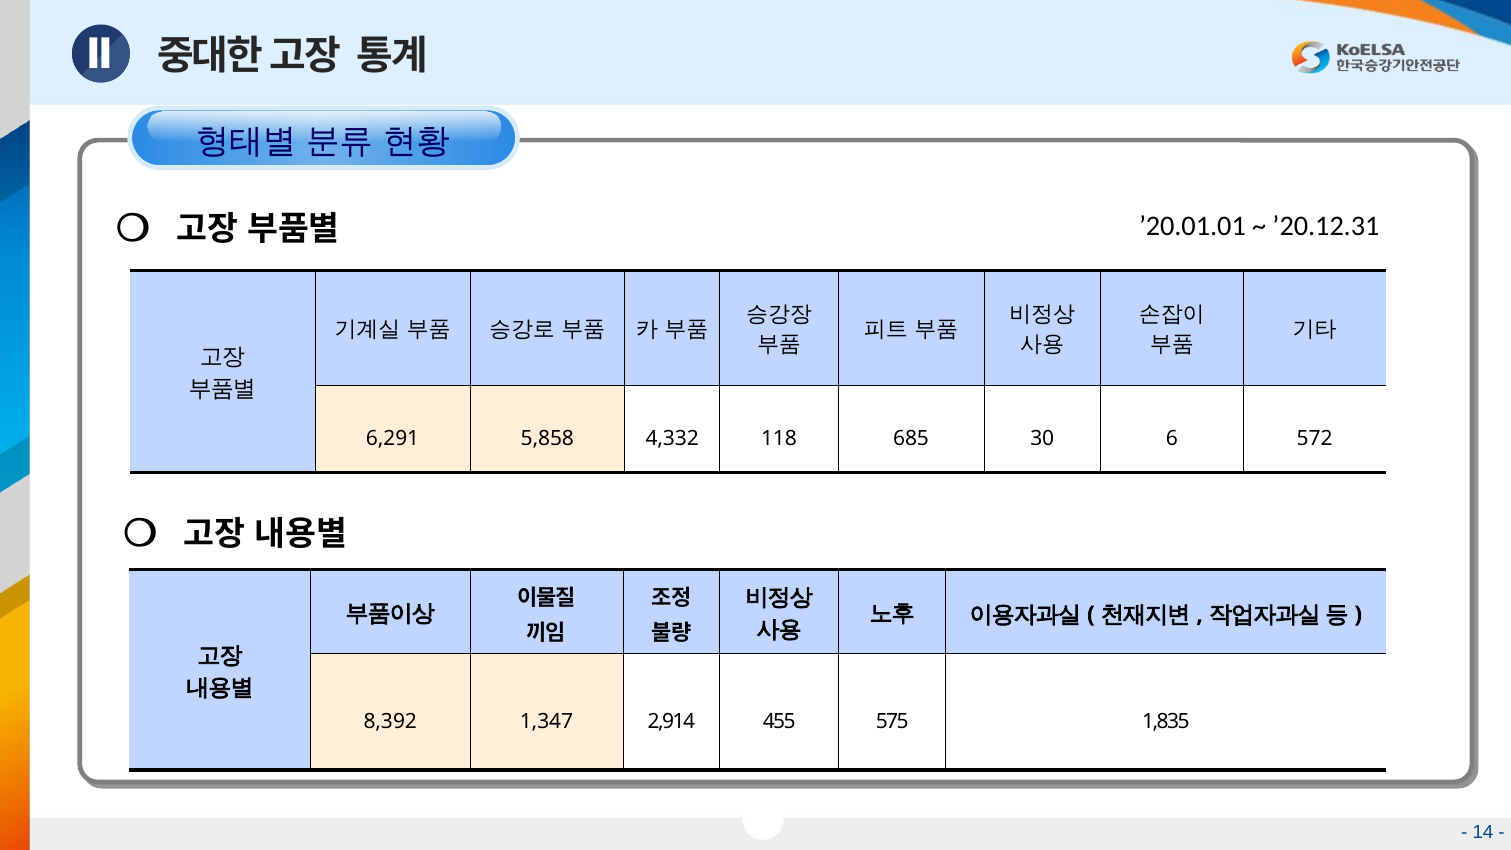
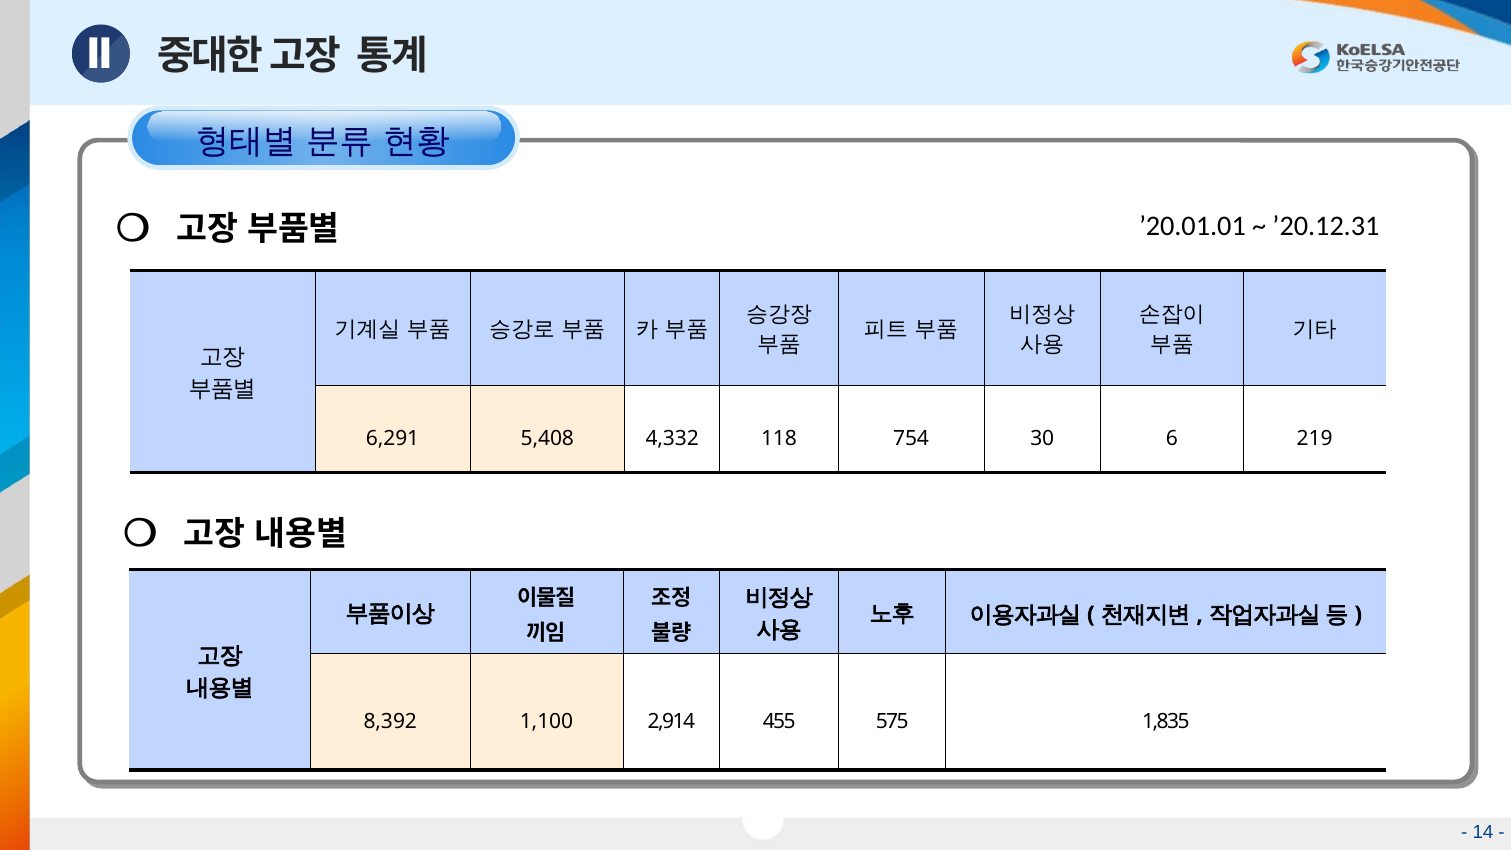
5,858: 5,858 -> 5,408 (547, 439)
685: 685 -> 754 (911, 439)
572: 572 -> 219 (1315, 439)
1,347: 1,347 -> 1,100 (546, 722)
